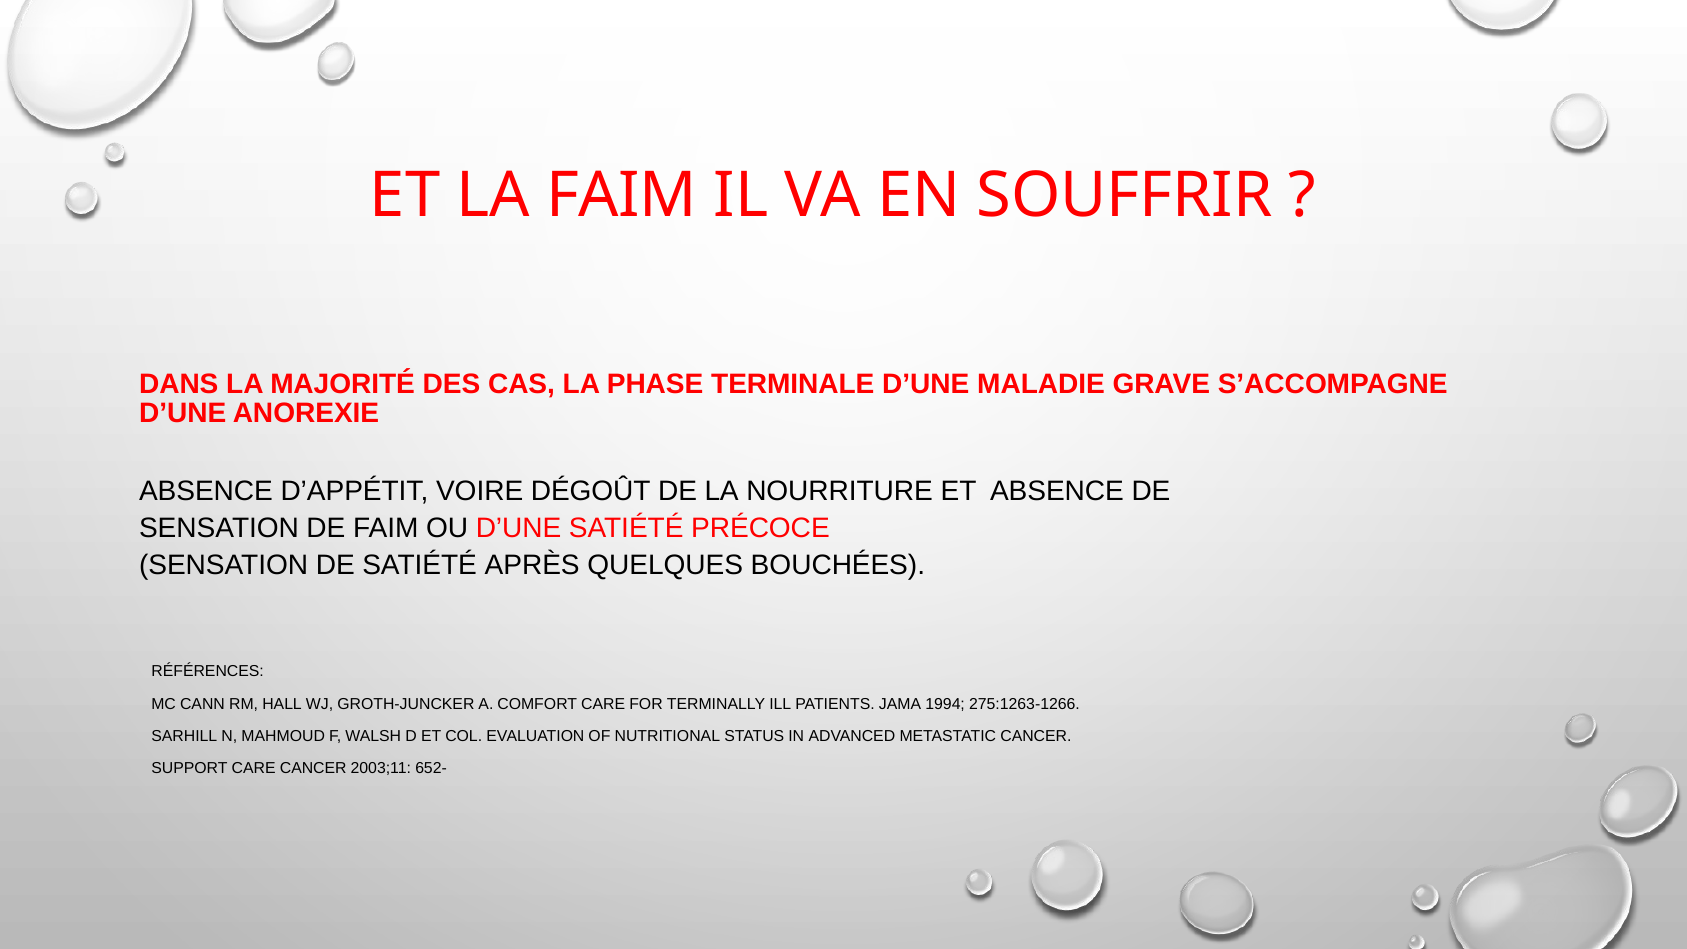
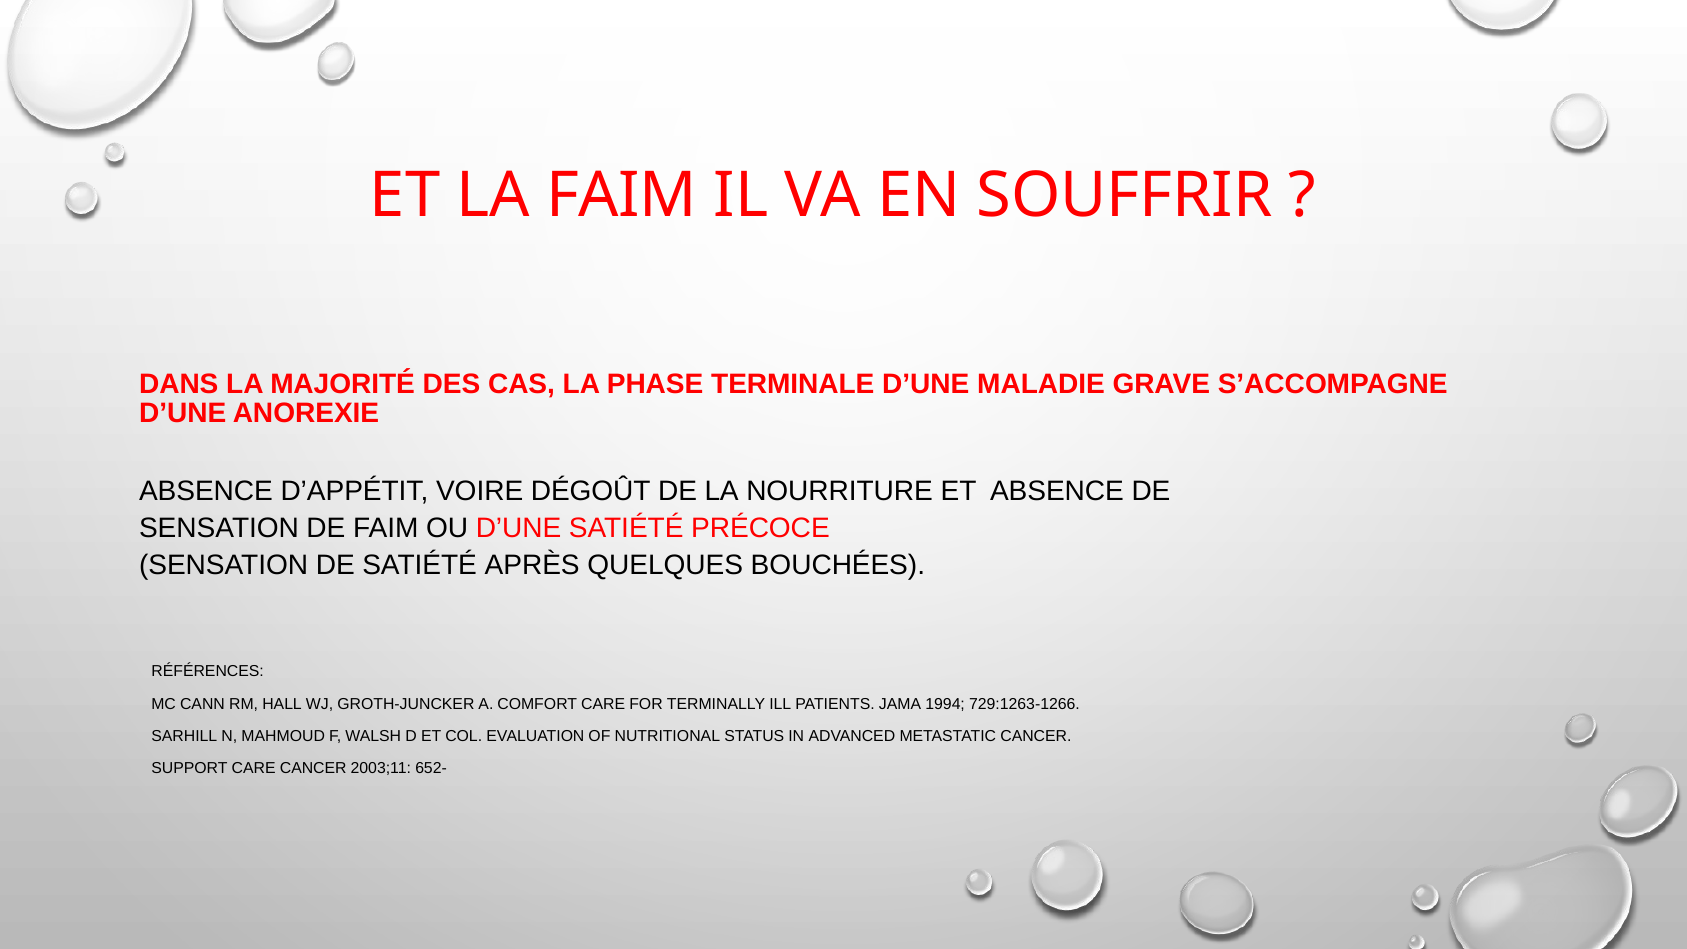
275:1263-1266: 275:1263-1266 -> 729:1263-1266 (1024, 704)
